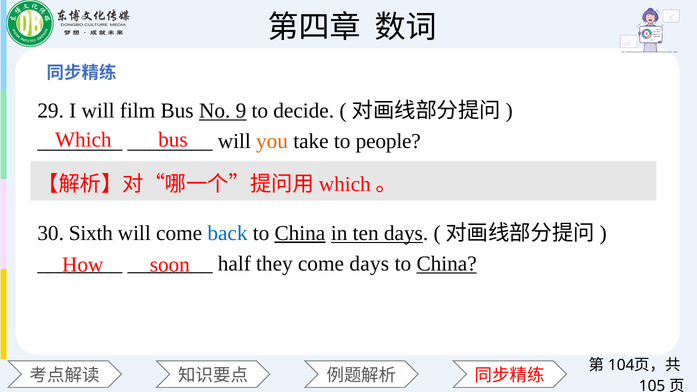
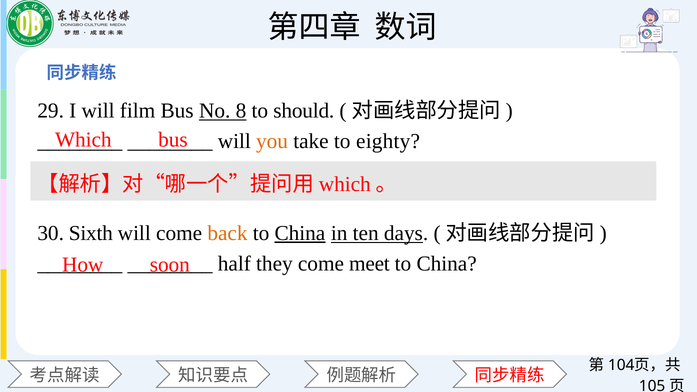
9: 9 -> 8 (241, 111)
decide: decide -> should (304, 111)
people: people -> eighty (388, 141)
back colour: blue -> orange (227, 233)
come days: days -> meet (369, 264)
China underline: present -> none (447, 264)
